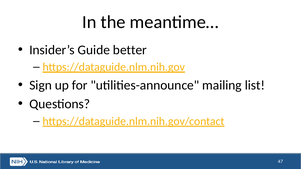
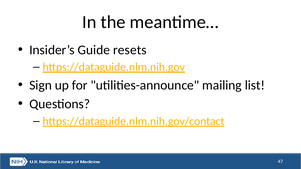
better: better -> resets (130, 50)
